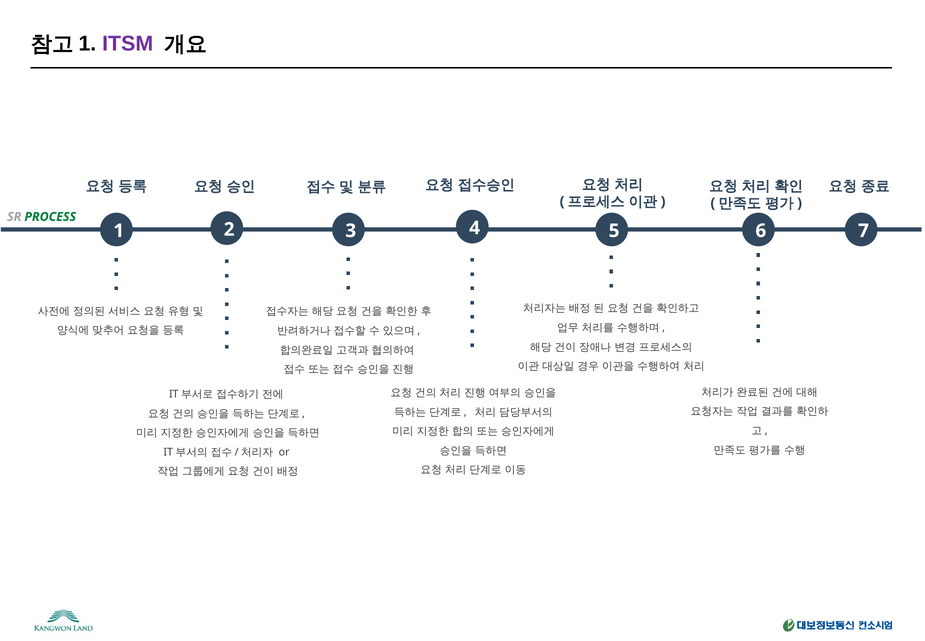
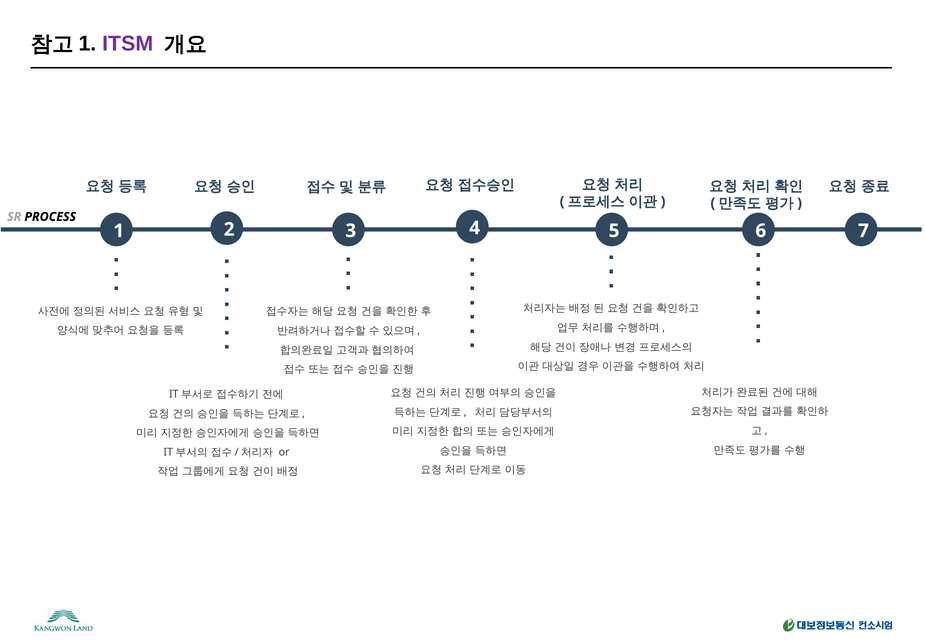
PROCESS colour: green -> black (50, 217)
